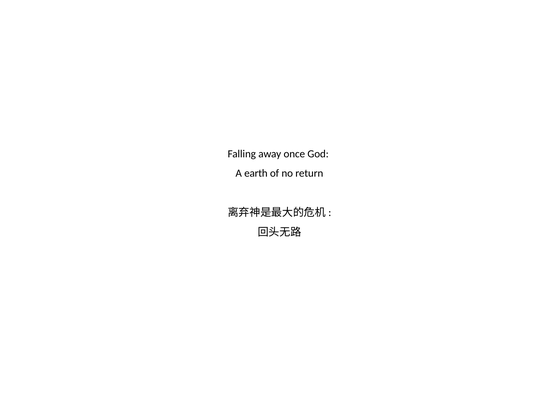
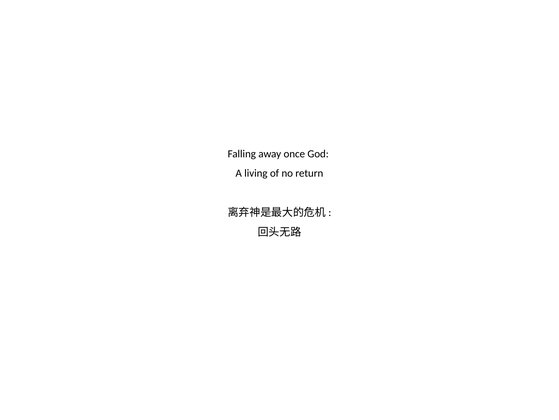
earth: earth -> living (256, 173)
